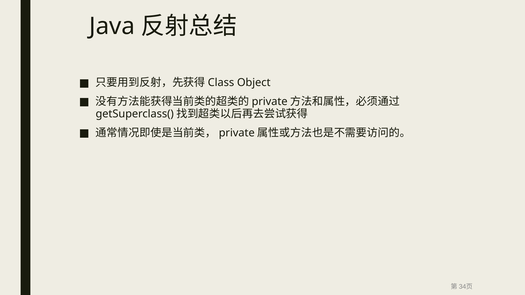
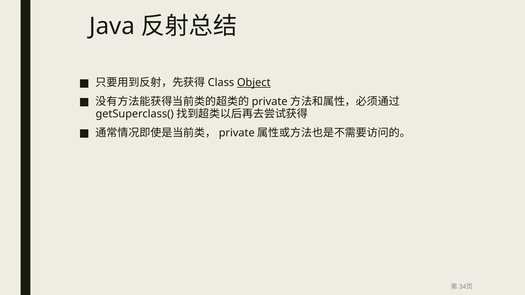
Object underline: none -> present (254, 83)
